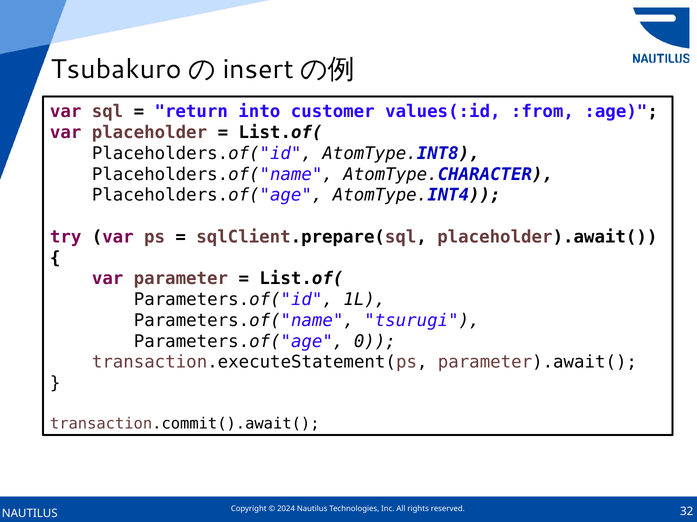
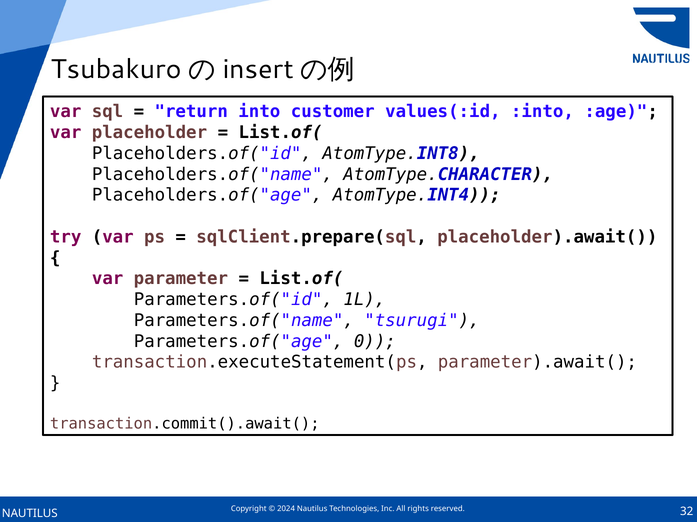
:from: :from -> :into (542, 112)
